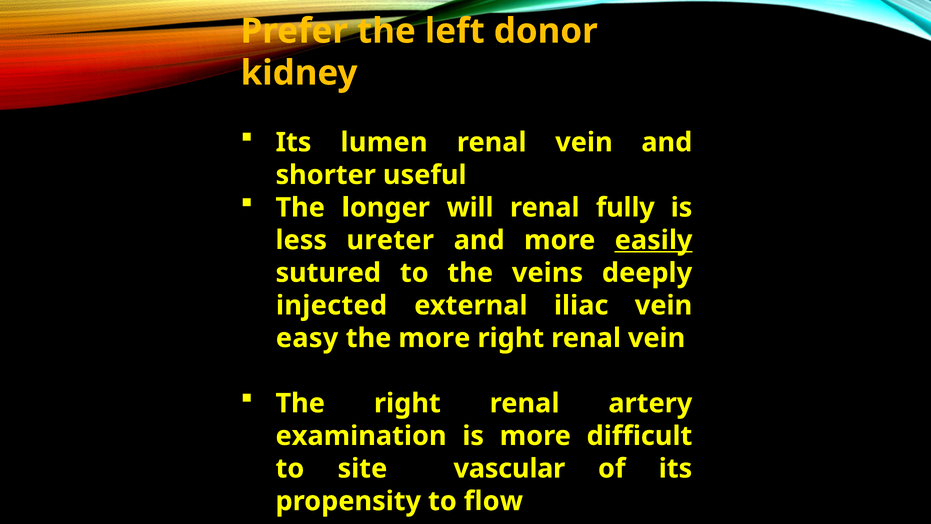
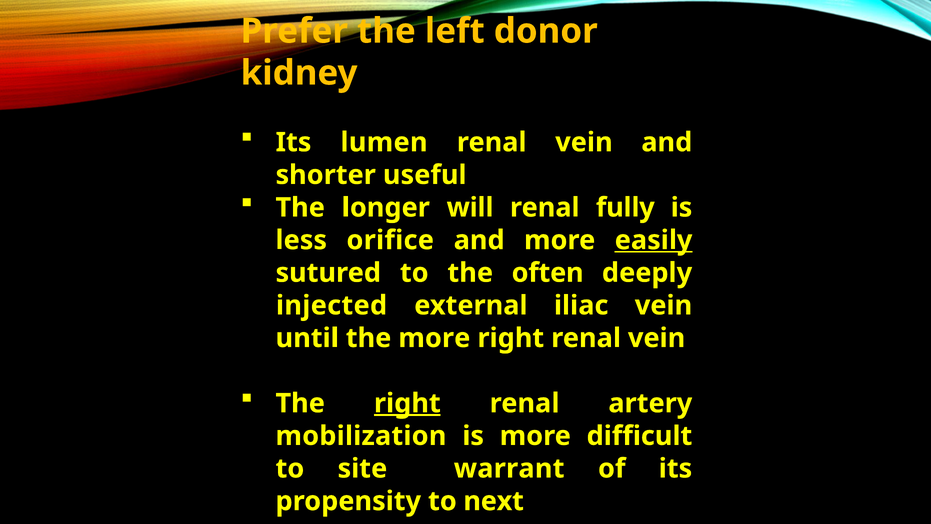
ureter: ureter -> orifice (390, 240)
veins: veins -> often (548, 273)
easy: easy -> until (307, 338)
right underline: none -> present (407, 403)
examination: examination -> mobilization (361, 436)
vascular: vascular -> warrant (509, 468)
flow: flow -> next (494, 501)
